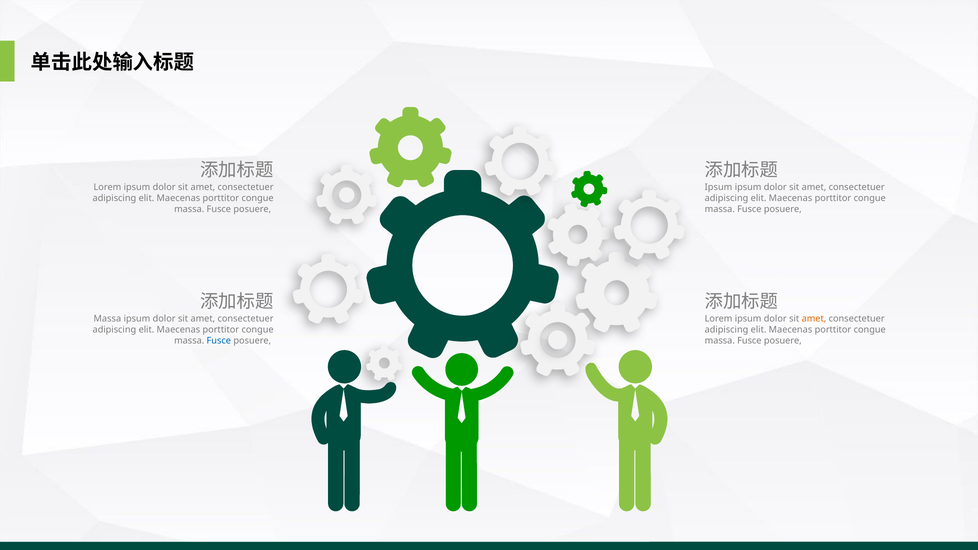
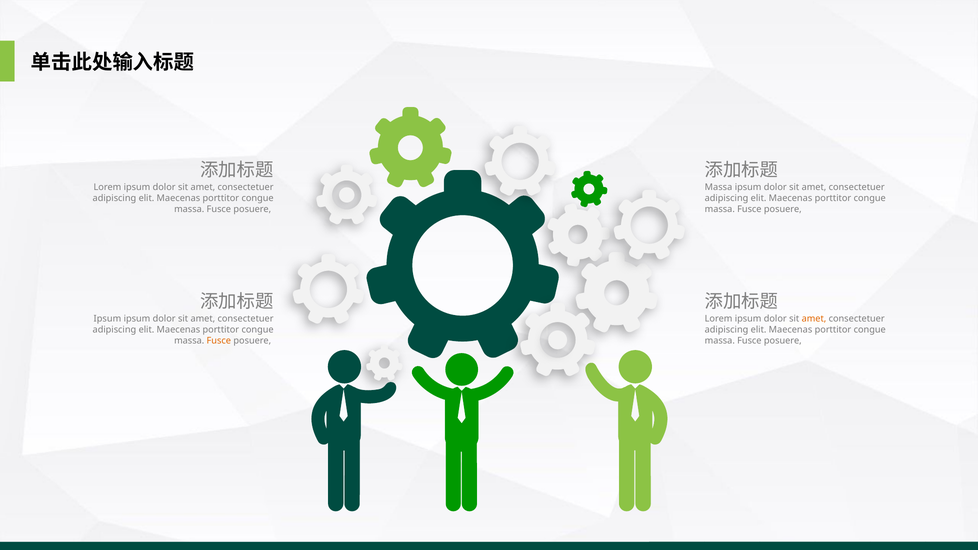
Ipsum: Ipsum -> Massa (719, 187)
Massa: Massa -> Ipsum (107, 319)
Fusce colour: blue -> orange (219, 341)
